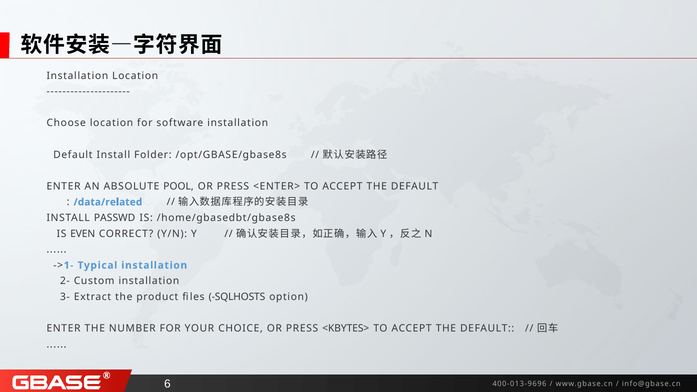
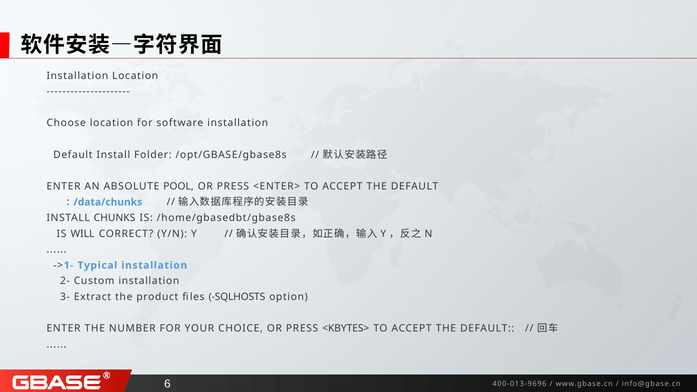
/data/related: /data/related -> /data/chunks (108, 202)
PASSWD: PASSWD -> CHUNKS (115, 218)
EVEN: EVEN -> WILL (83, 234)
